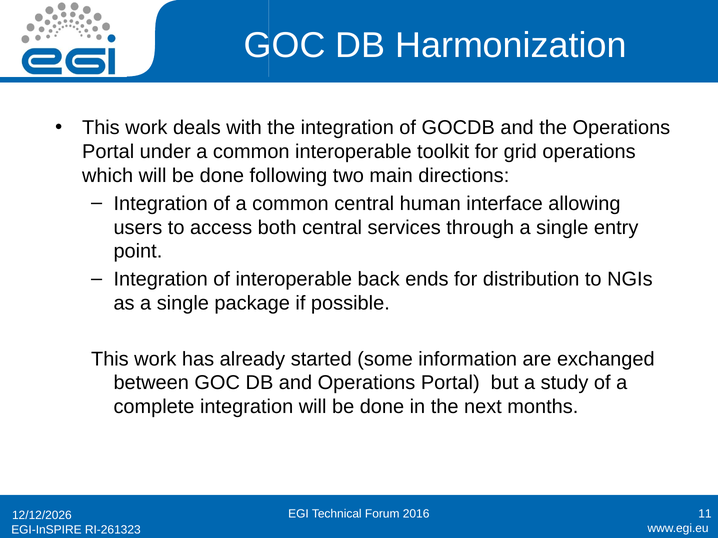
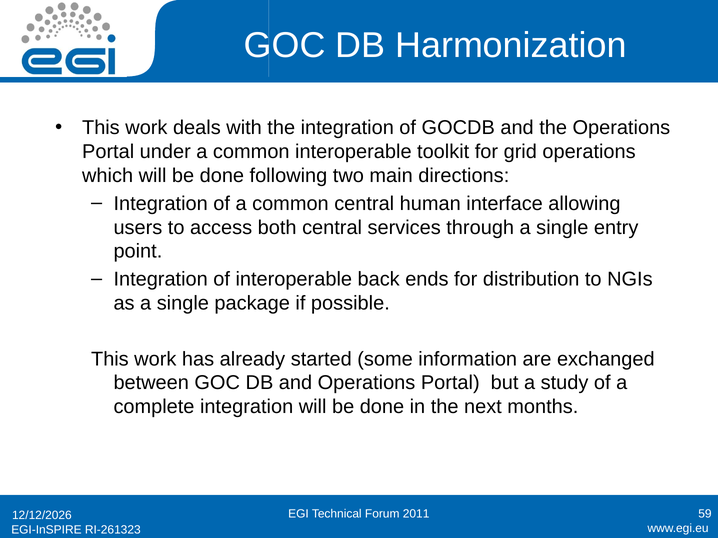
2016: 2016 -> 2011 (416, 514)
11: 11 -> 59 (705, 514)
